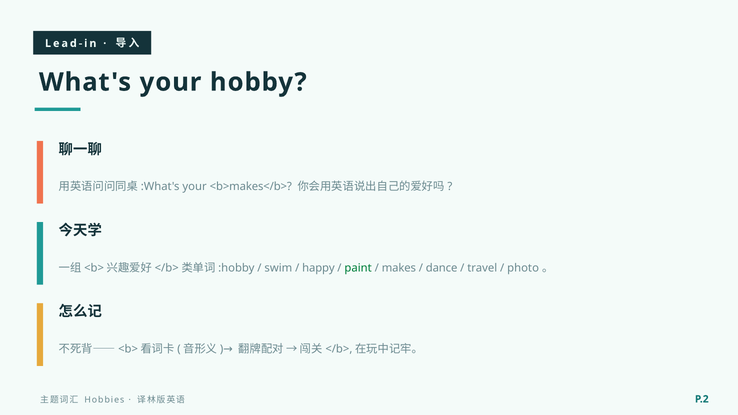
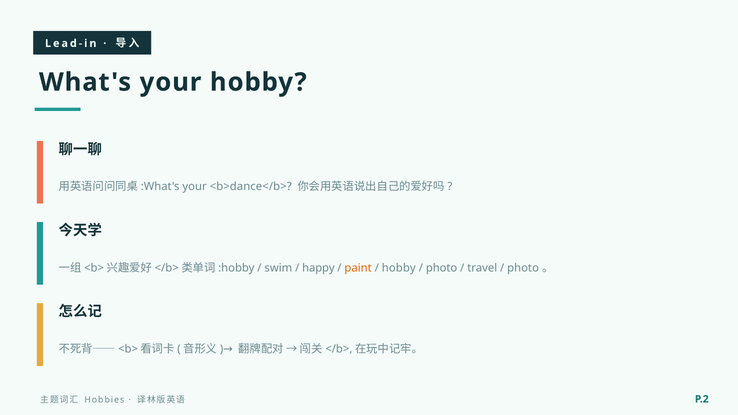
<b>makes</b>: <b>makes</b> -> <b>dance</b> (251, 187)
paint colour: green -> orange (358, 268)
makes: makes -> hobby (399, 268)
dance: dance -> photo (442, 268)
